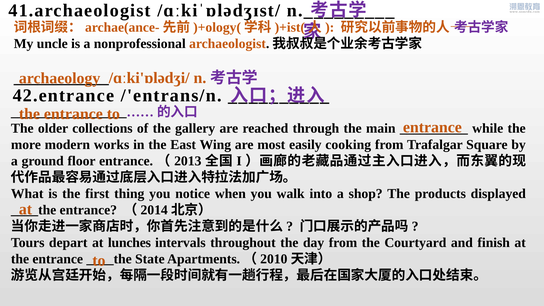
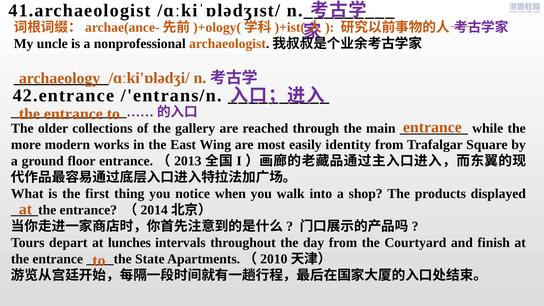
cooking: cooking -> identity (348, 145)
